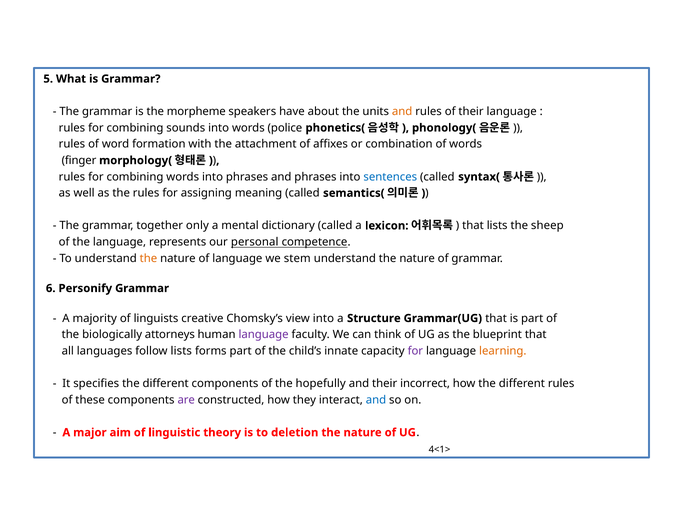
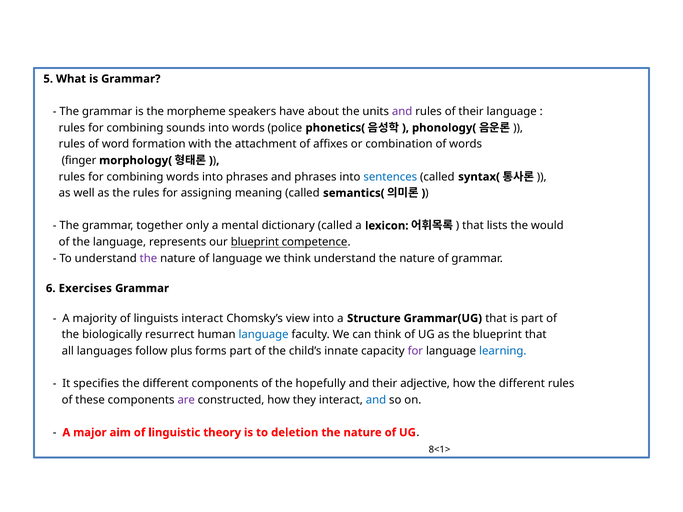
and colour: orange -> purple (402, 112)
sheep: sheep -> would (547, 226)
our personal: personal -> blueprint (255, 242)
the colour: orange -> purple (149, 258)
we stem: stem -> think (297, 258)
Personify: Personify -> Exercises (85, 288)
linguists creative: creative -> interact (202, 318)
attorneys: attorneys -> resurrect (170, 335)
language colour: purple -> blue (264, 335)
follow lists: lists -> plus (181, 351)
learning colour: orange -> blue (503, 351)
incorrect: incorrect -> adjective (425, 384)
4<1>: 4<1> -> 8<1> (440, 450)
